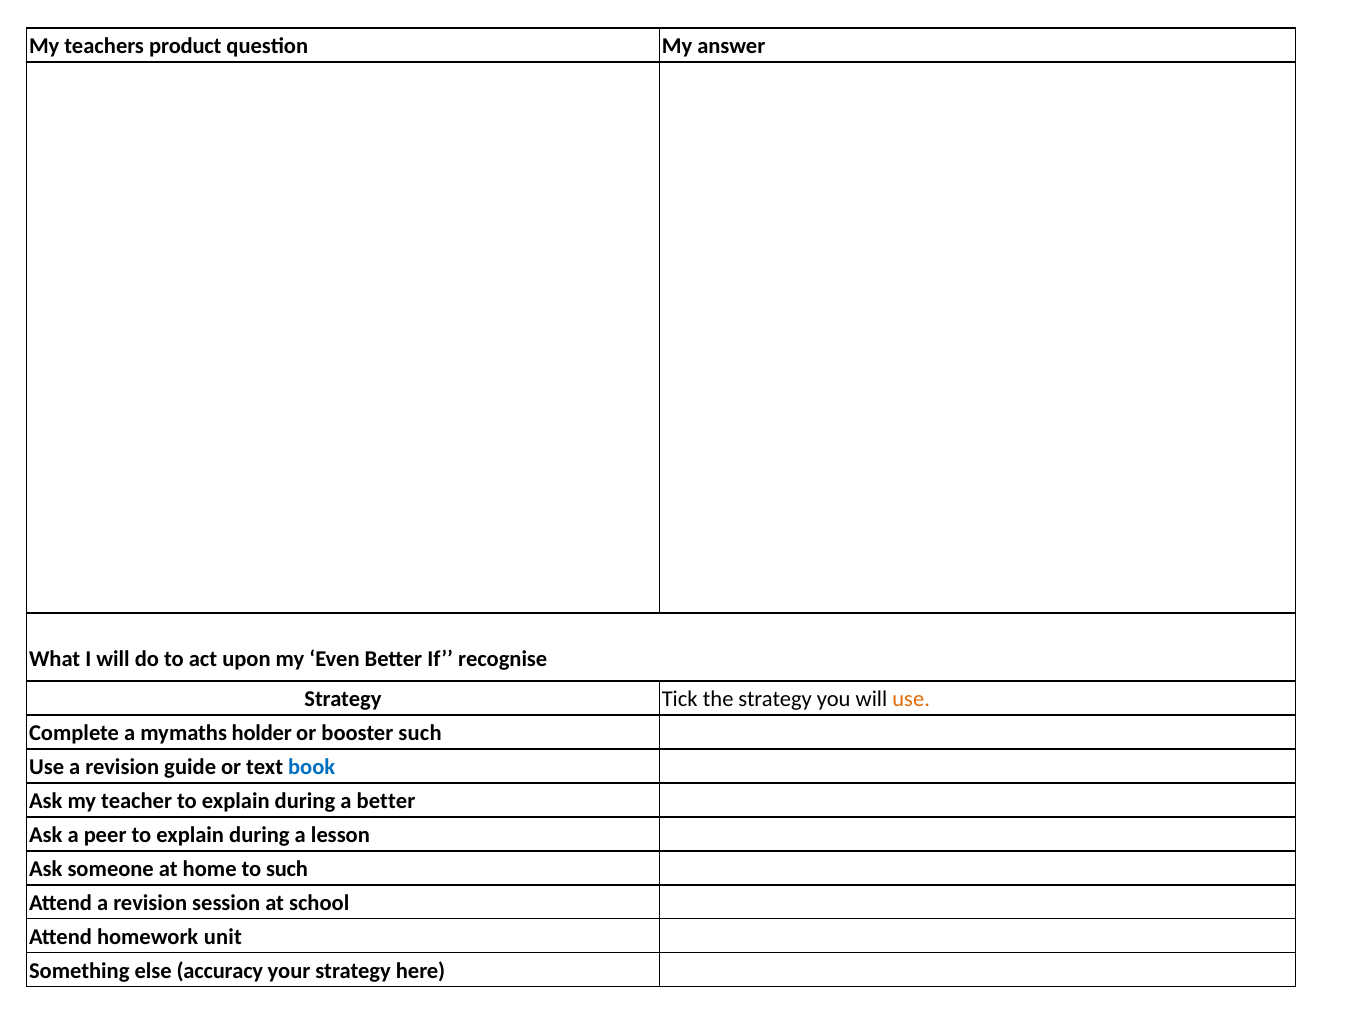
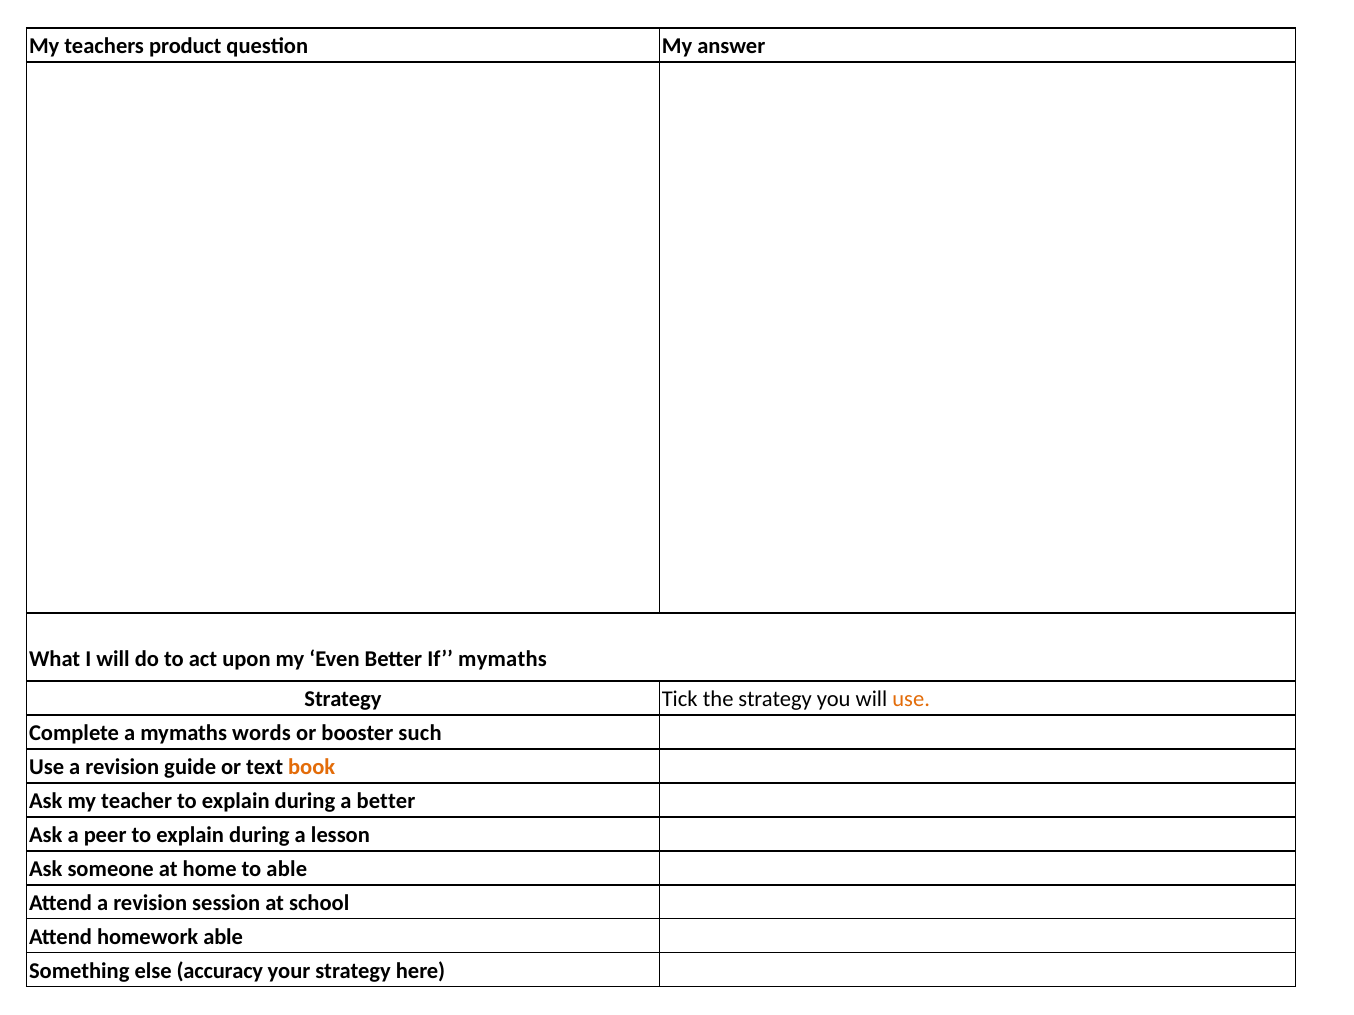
If recognise: recognise -> mymaths (503, 659)
holder: holder -> words (262, 733)
book colour: blue -> orange (312, 767)
to such: such -> able (287, 869)
homework unit: unit -> able (223, 937)
